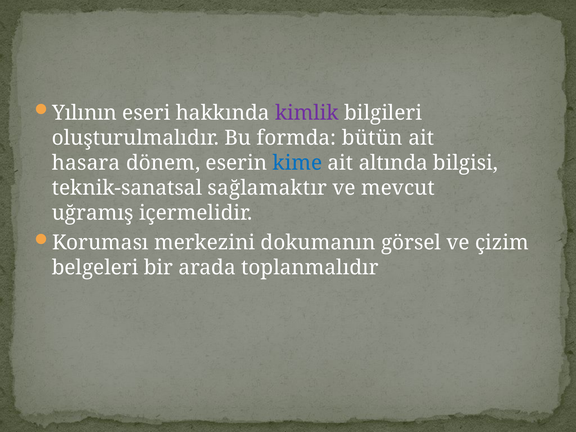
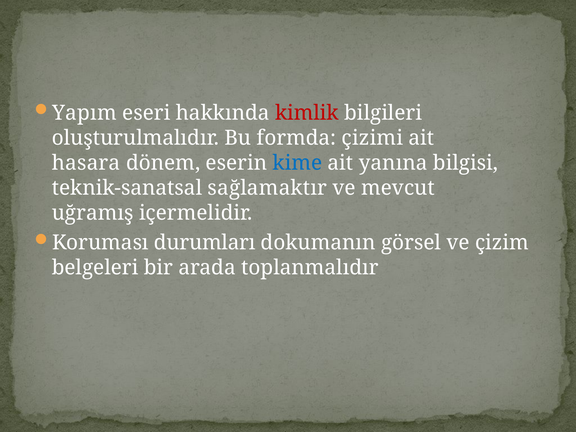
Yılının: Yılının -> Yapım (84, 113)
kimlik colour: purple -> red (307, 113)
bütün: bütün -> çizimi (372, 138)
altında: altında -> yanına (393, 163)
merkezini: merkezini -> durumları (205, 243)
